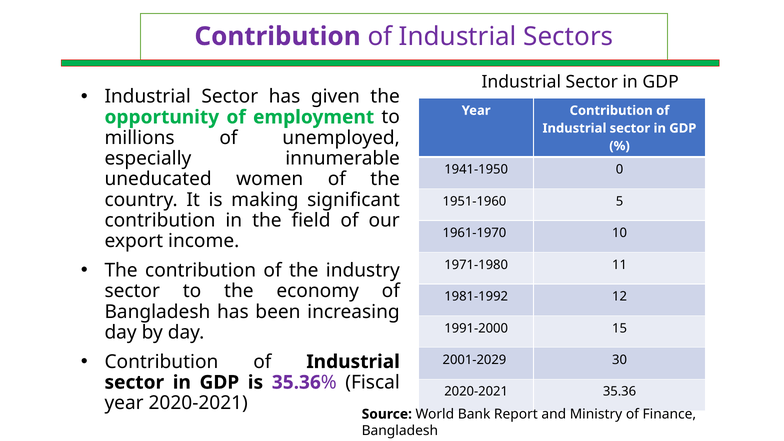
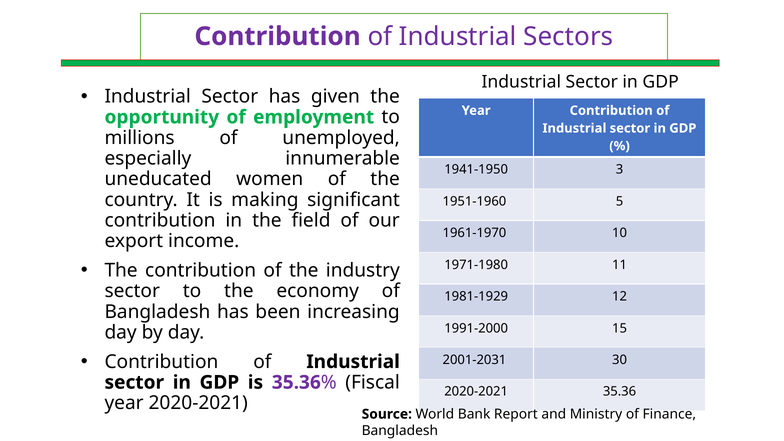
0: 0 -> 3 (620, 170)
1981-1992: 1981-1992 -> 1981-1929 (476, 296)
2001-2029: 2001-2029 -> 2001-2031 (474, 360)
